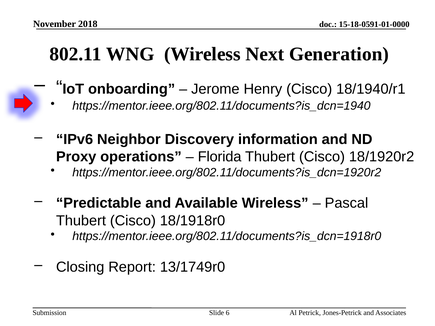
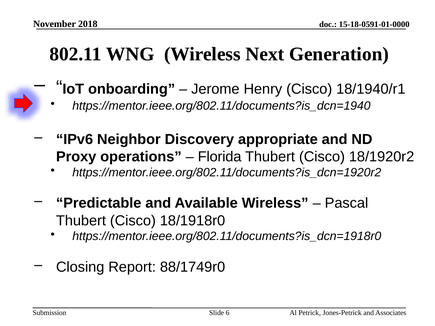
information: information -> appropriate (278, 140)
13/1749r0: 13/1749r0 -> 88/1749r0 (193, 267)
